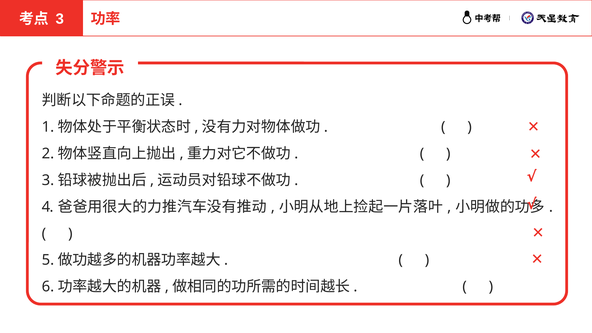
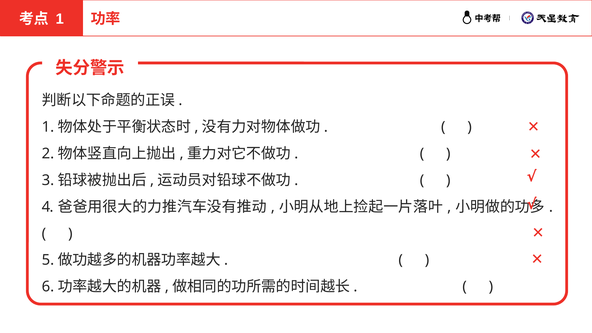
3: 3 -> 1 (60, 19)
